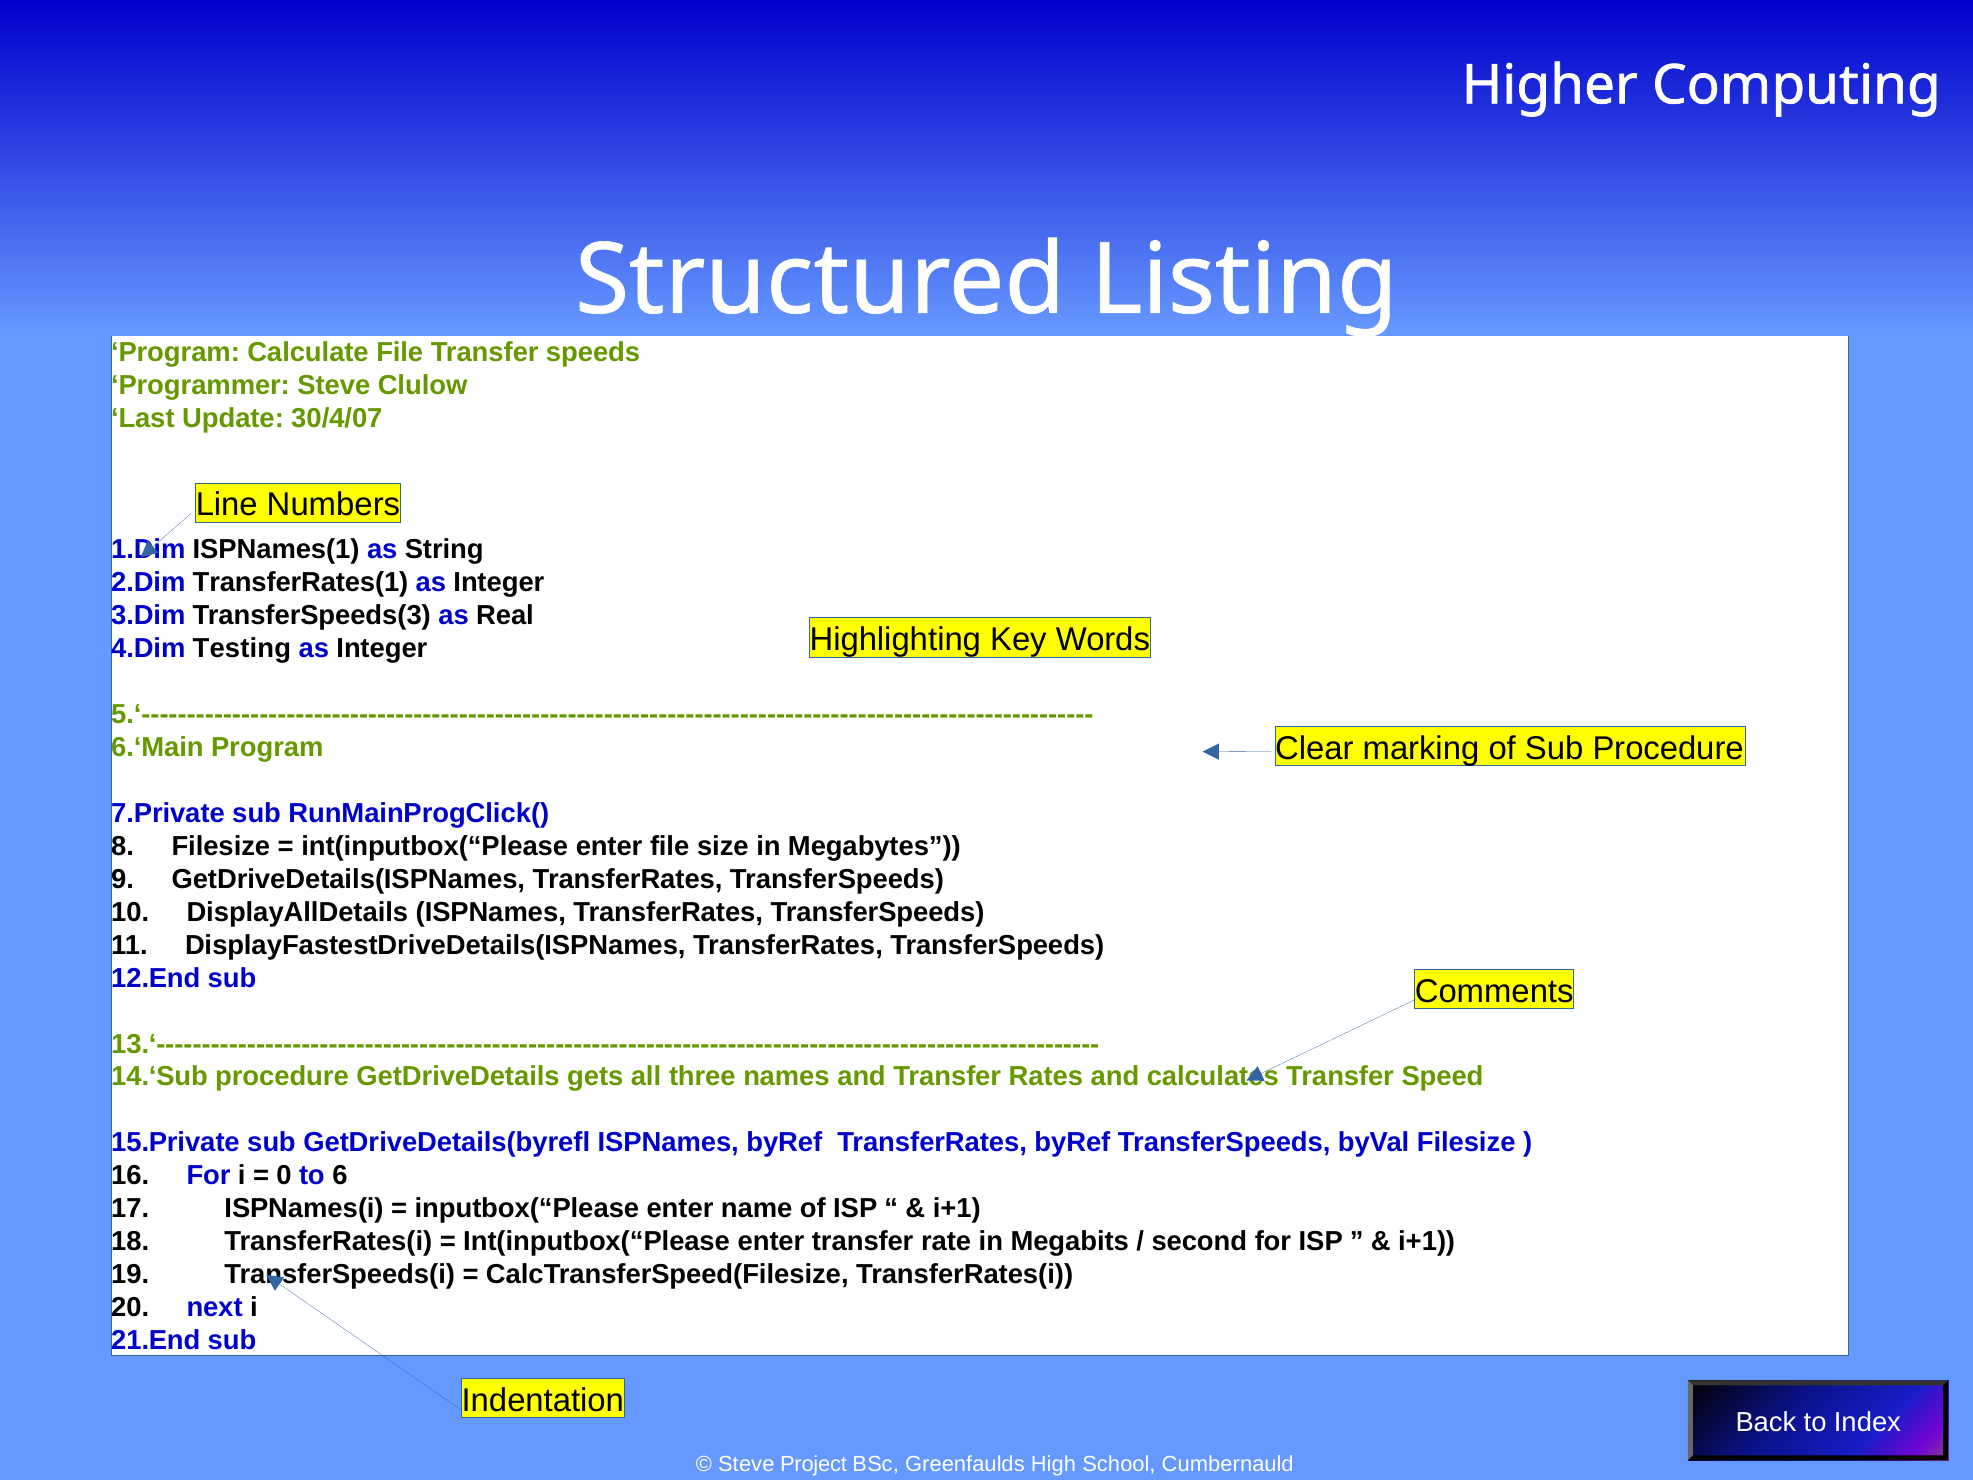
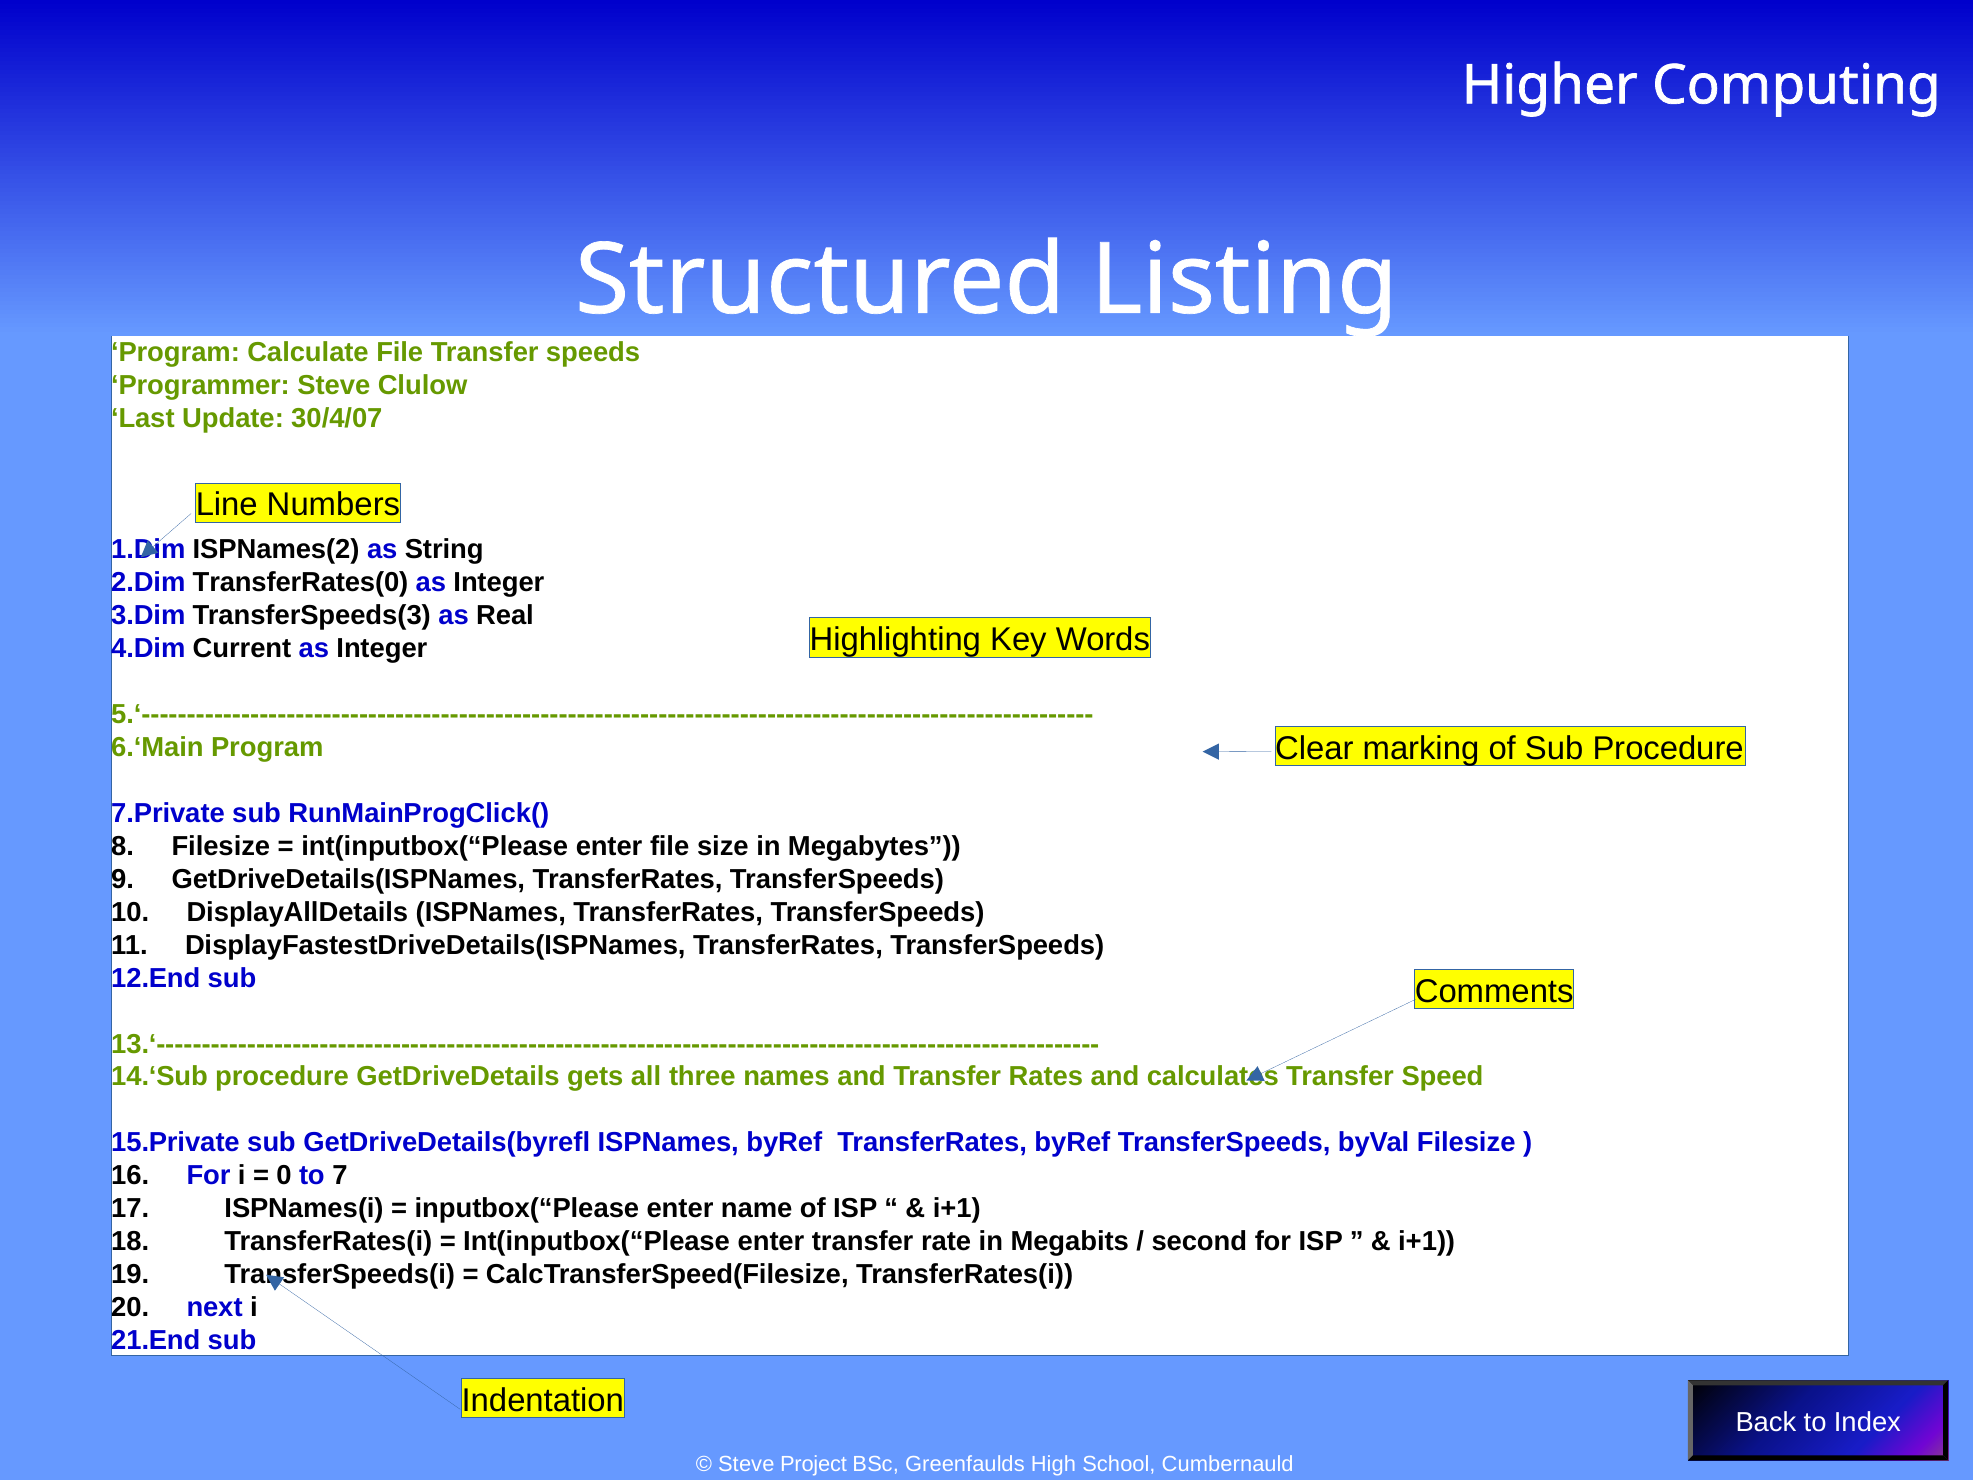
ISPNames(1: ISPNames(1 -> ISPNames(2 (276, 550)
TransferRates(1: TransferRates(1 -> TransferRates(0 (301, 583)
Testing: Testing -> Current (242, 649)
6: 6 -> 7 (340, 1176)
